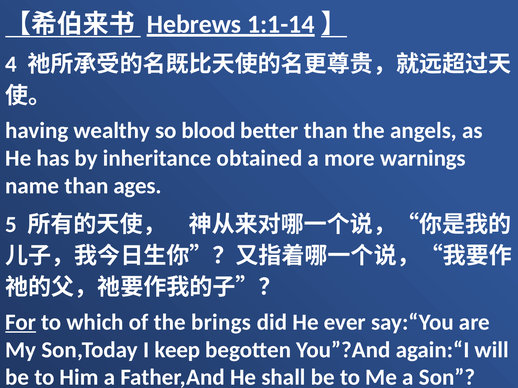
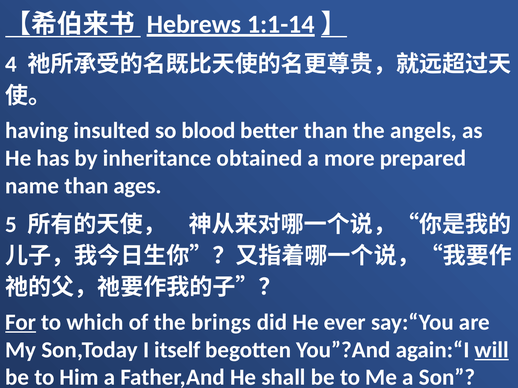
wealthy: wealthy -> insulted (112, 131)
warnings: warnings -> prepared (423, 158)
keep: keep -> itself (177, 350)
will underline: none -> present (492, 350)
